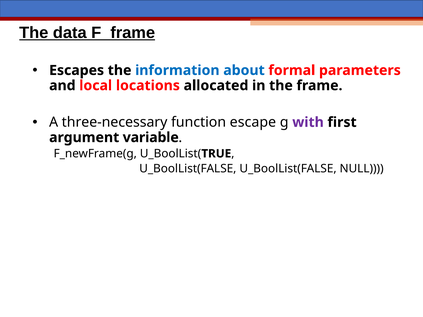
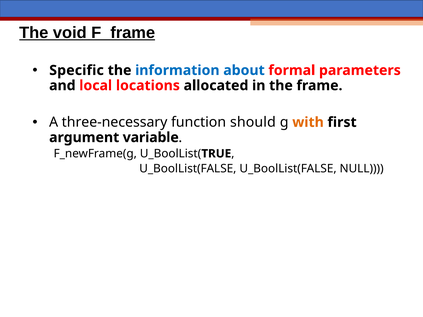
data: data -> void (70, 33)
Escapes: Escapes -> Specific (77, 70)
escape: escape -> should (253, 122)
with colour: purple -> orange (308, 122)
